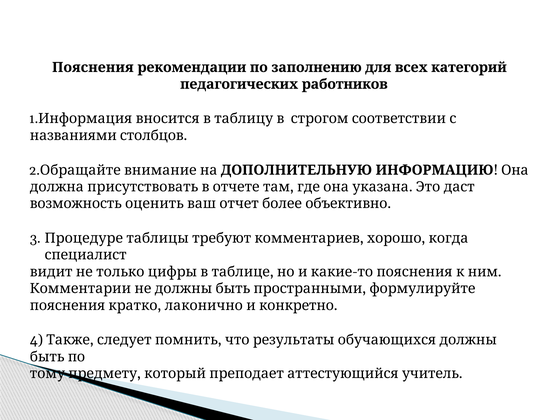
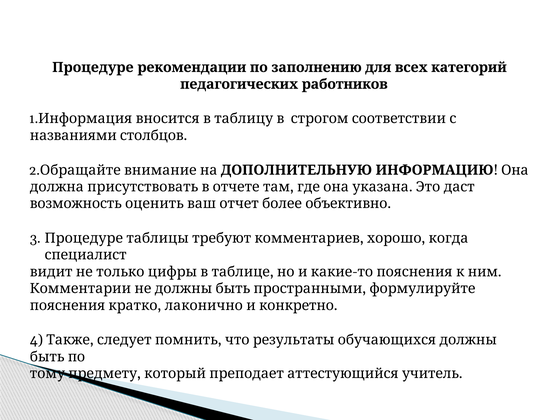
Пояснения: Пояснения -> Процедуре (93, 67)
